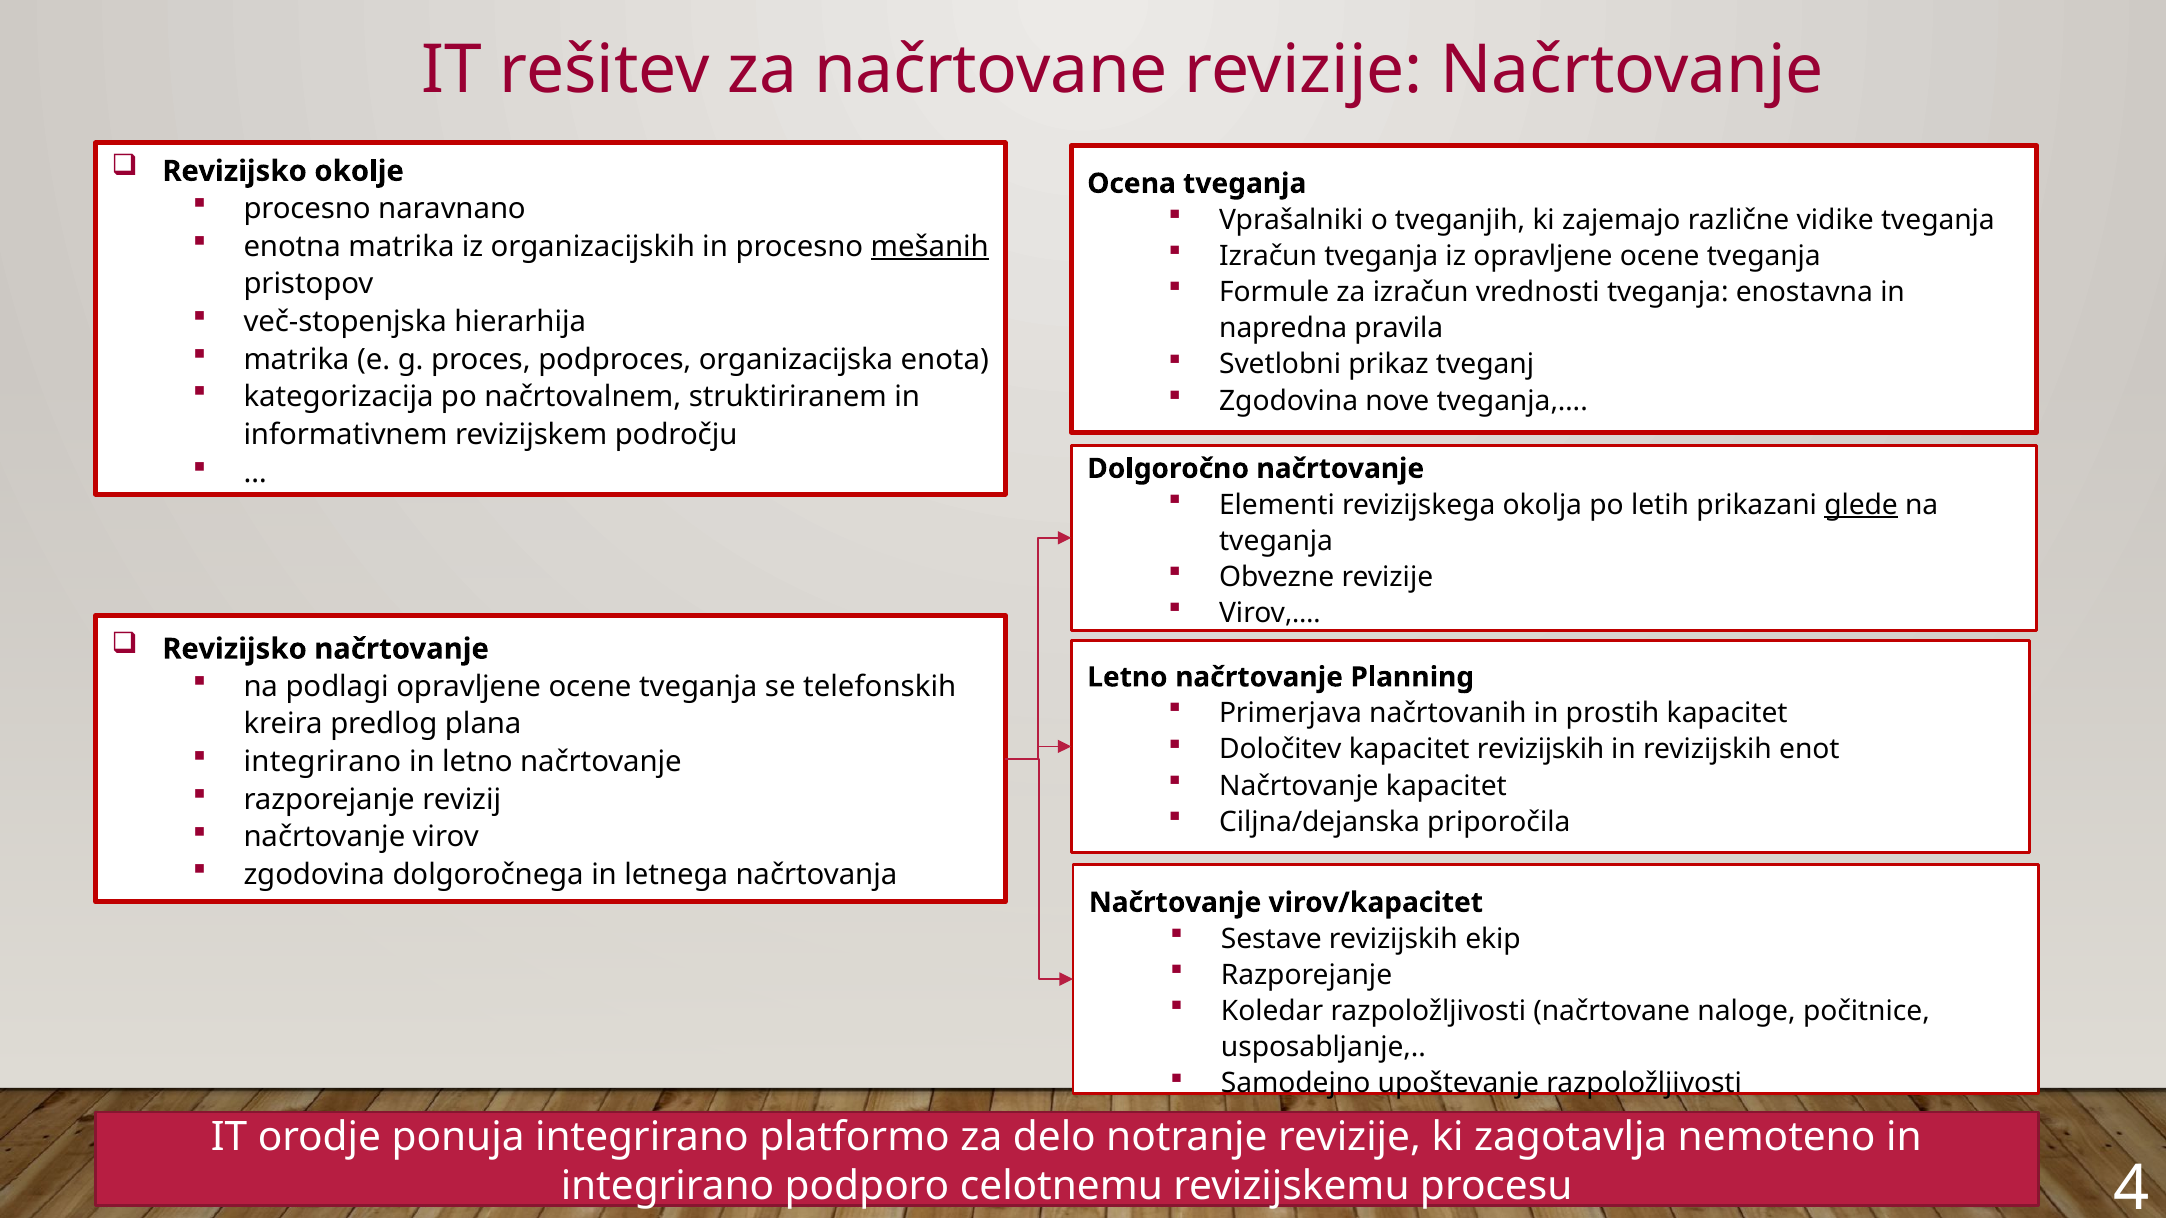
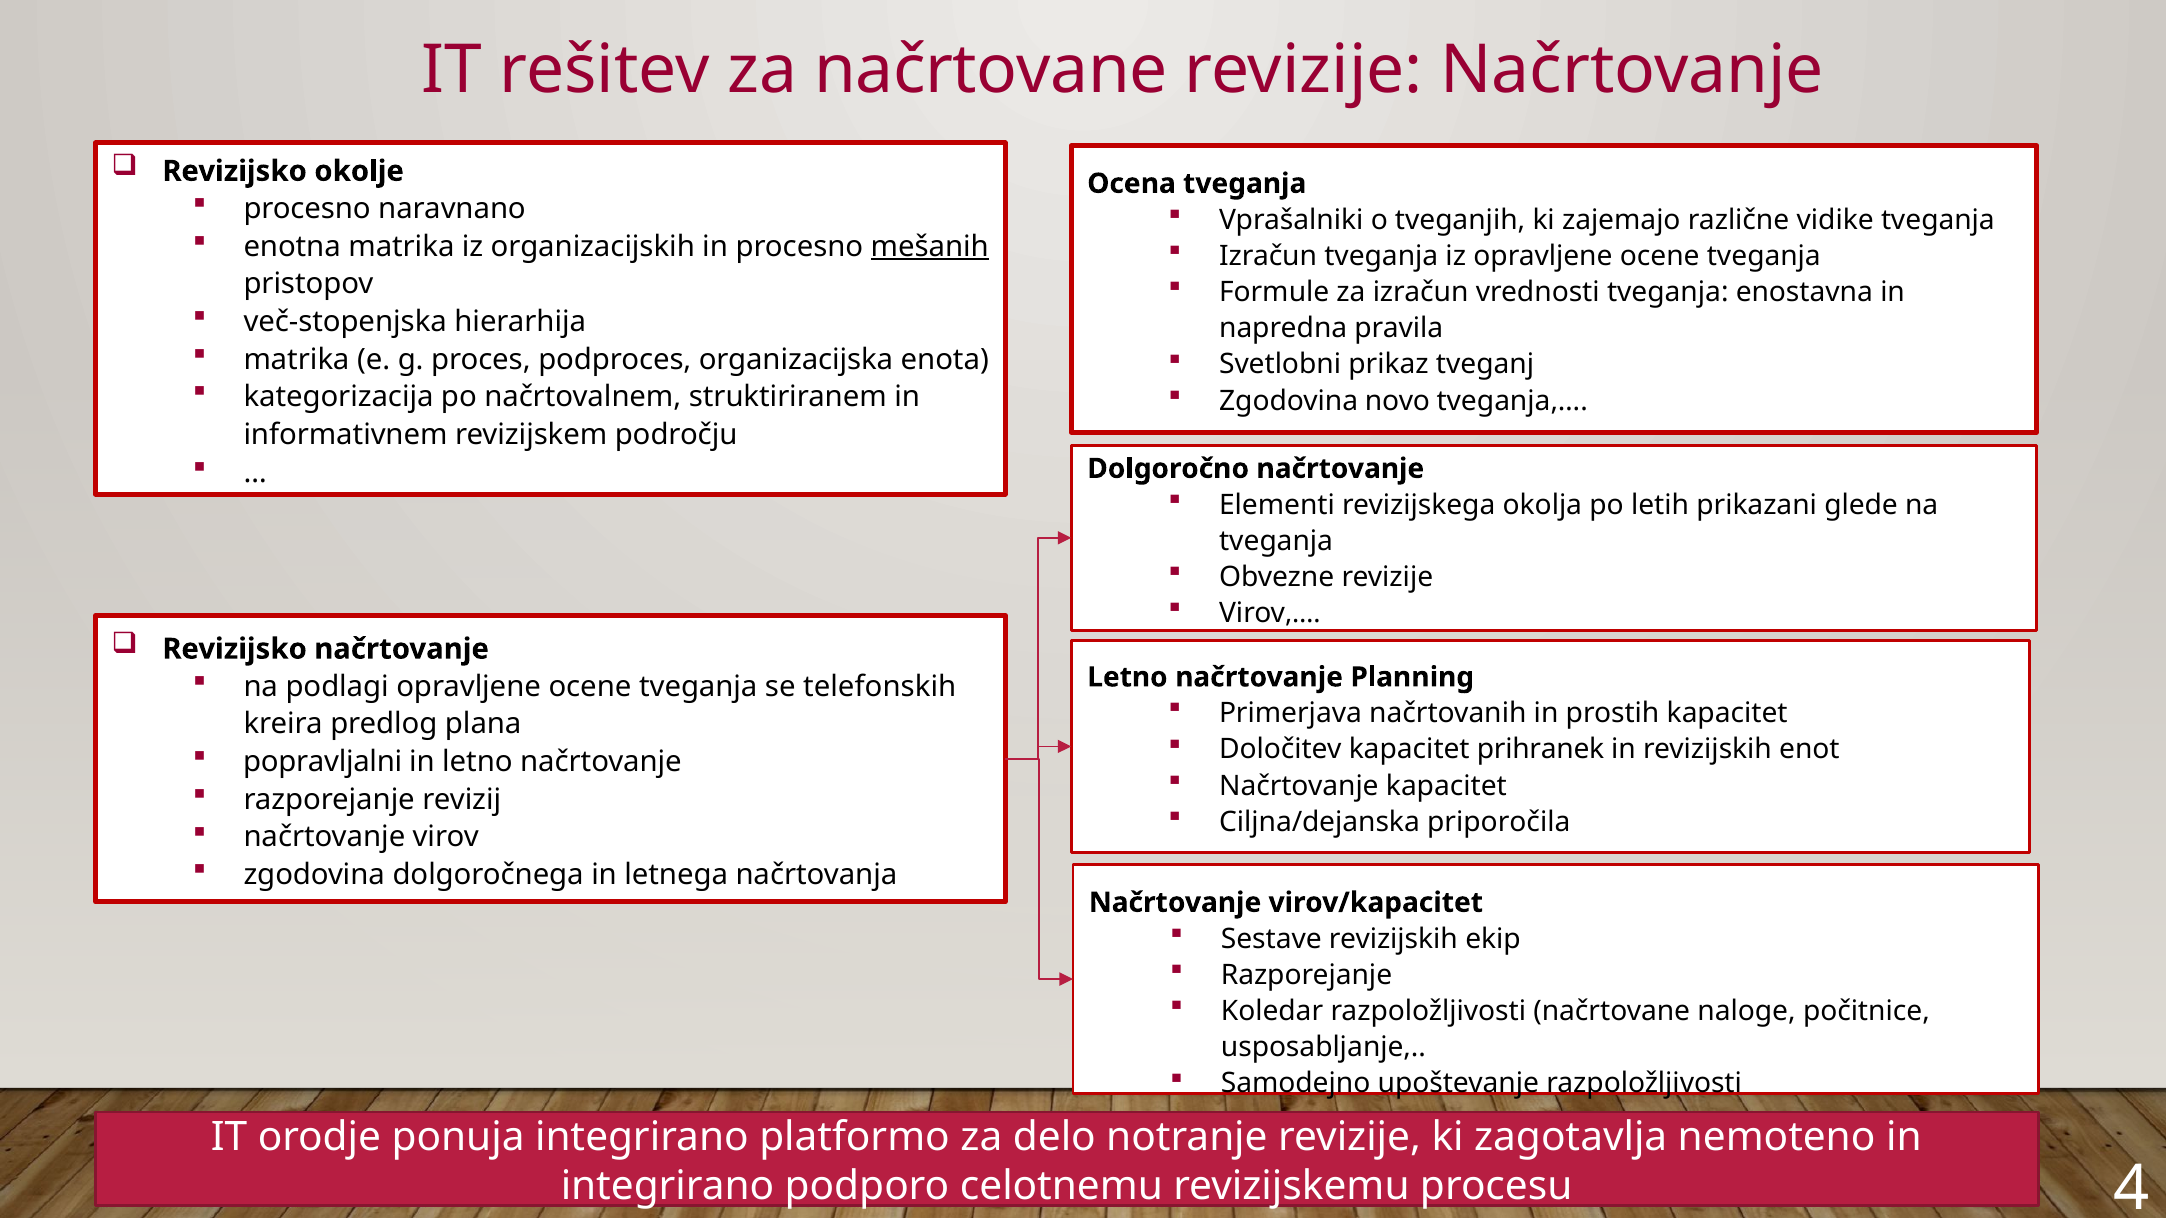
nove: nove -> novo (1397, 401)
glede underline: present -> none (1861, 505)
kapacitet revizijskih: revizijskih -> prihranek (1541, 750)
integrirano: integrirano -> popravljalni (323, 762)
